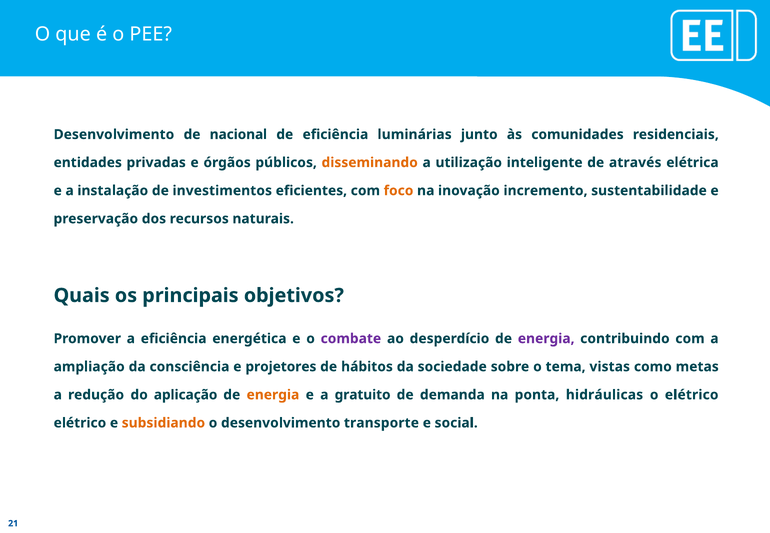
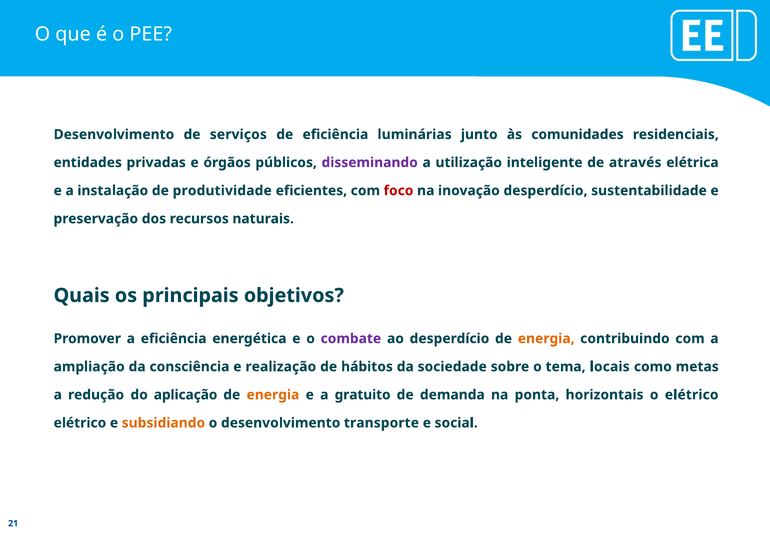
nacional: nacional -> serviços (238, 134)
disseminando colour: orange -> purple (370, 163)
investimentos: investimentos -> produtividade (222, 191)
foco colour: orange -> red (399, 191)
inovação incremento: incremento -> desperdício (545, 191)
energia colour: purple -> orange (546, 339)
projetores: projetores -> realização (281, 367)
vistas: vistas -> locais (610, 367)
hidráulicas: hidráulicas -> horizontais (605, 395)
